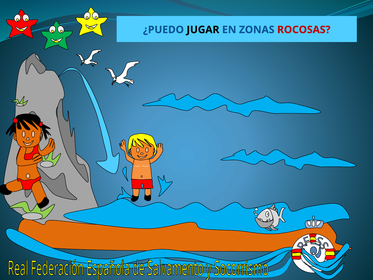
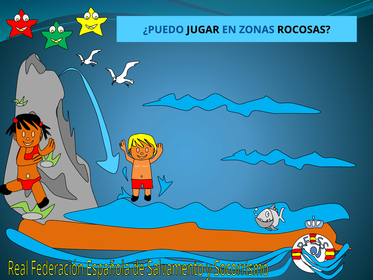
ROCOSAS colour: red -> black (304, 30)
